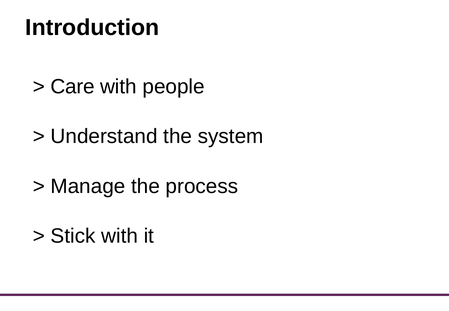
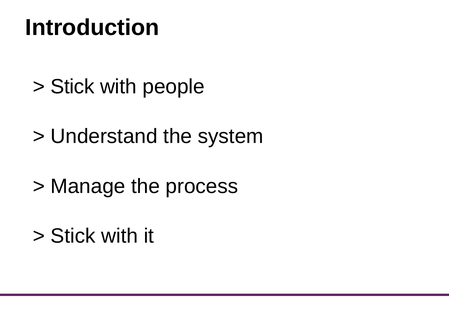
Care: Care -> Stick (72, 87)
